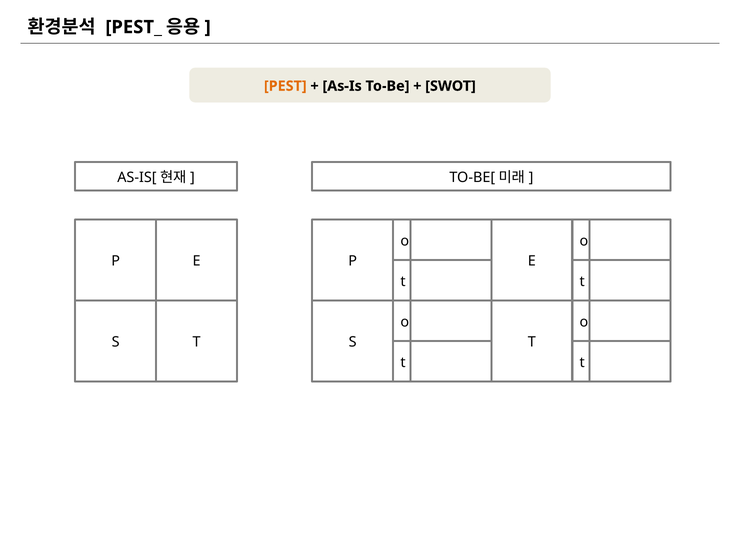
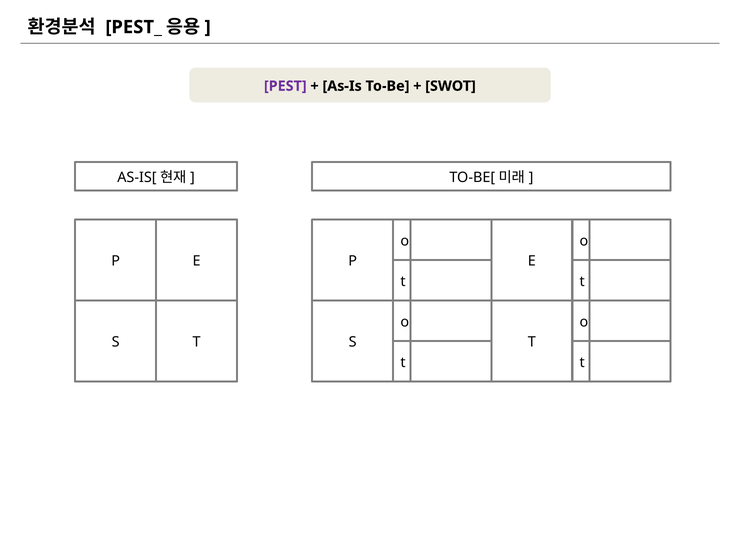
PEST colour: orange -> purple (285, 86)
